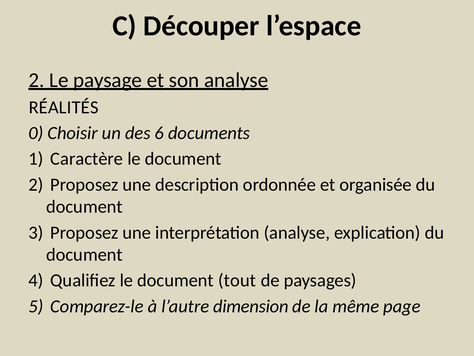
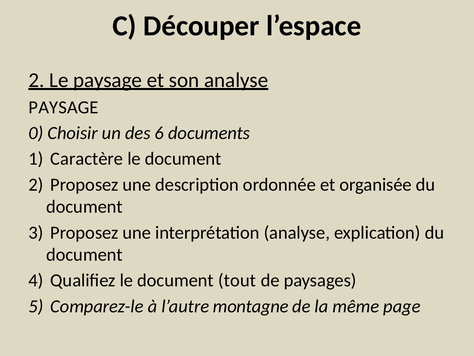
RÉALITÉS: RÉALITÉS -> PAYSAGE (64, 107)
dimension: dimension -> montagne (251, 306)
